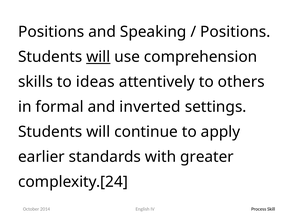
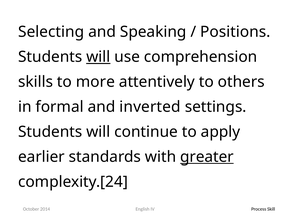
Positions: Positions -> Selecting (51, 32)
ideas: ideas -> more (95, 82)
greater underline: none -> present (207, 157)
